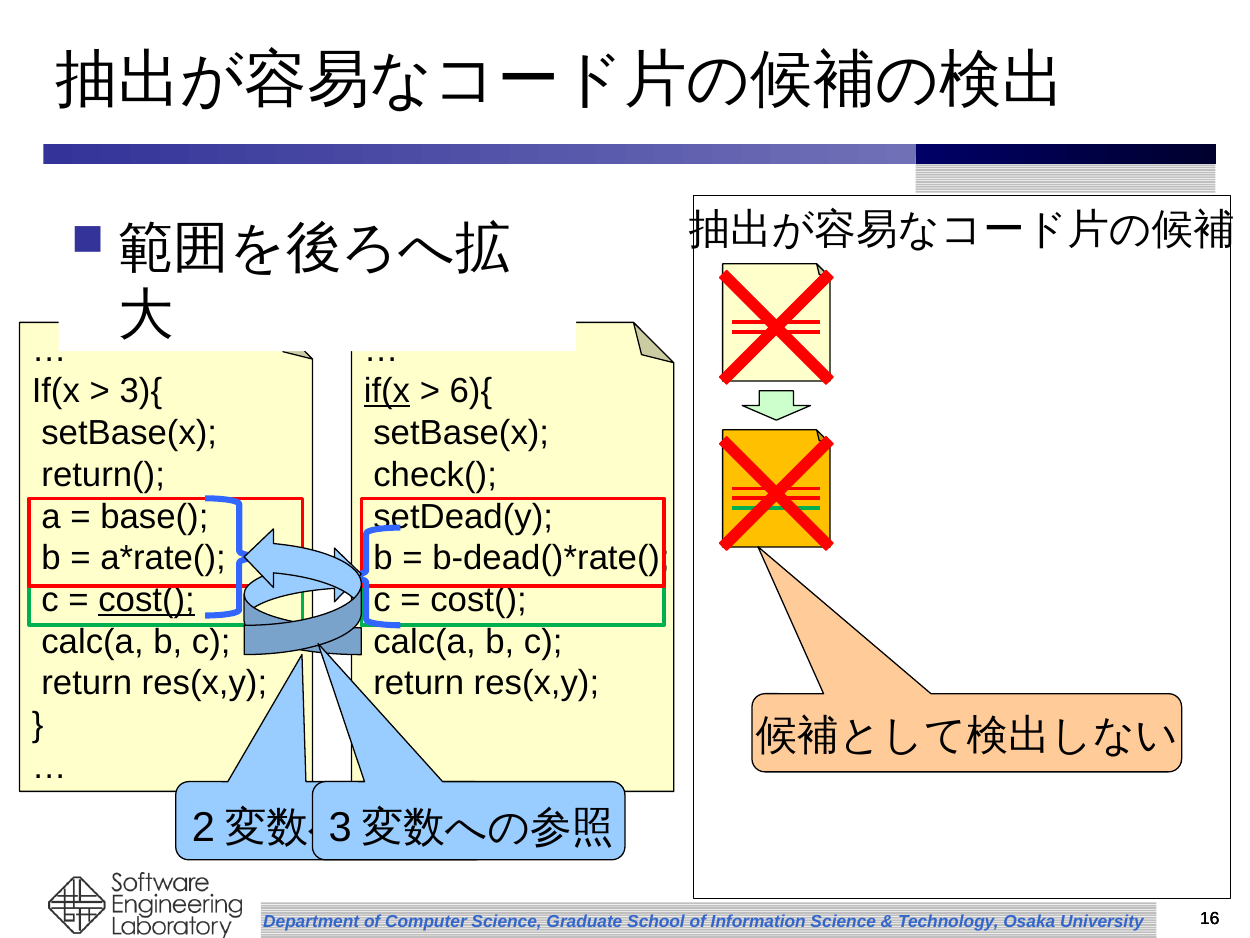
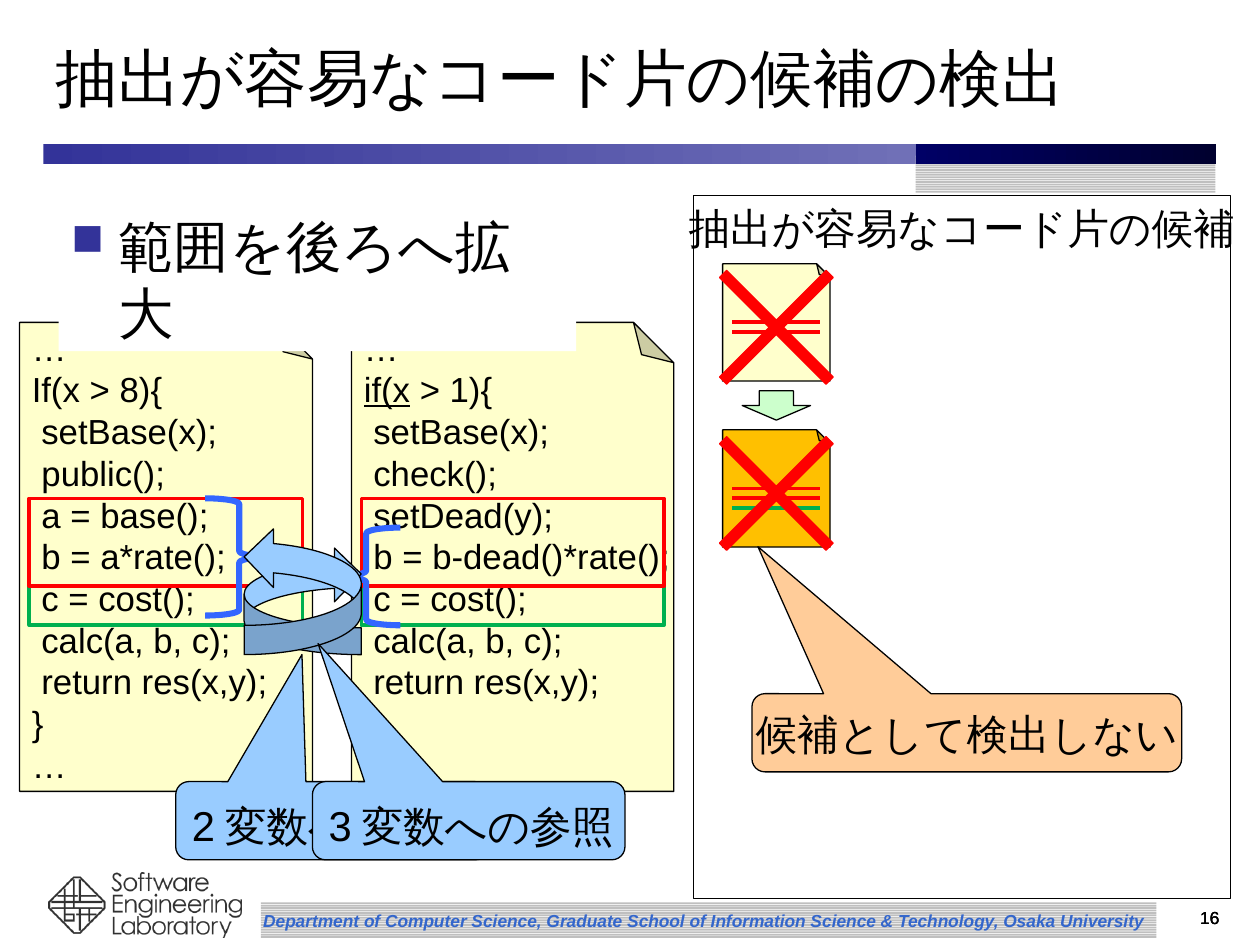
3){: 3){ -> 8){ (141, 391)
6){: 6){ -> 1){ (471, 391)
return(: return( -> public( (103, 475)
cost( underline: present -> none (147, 600)
